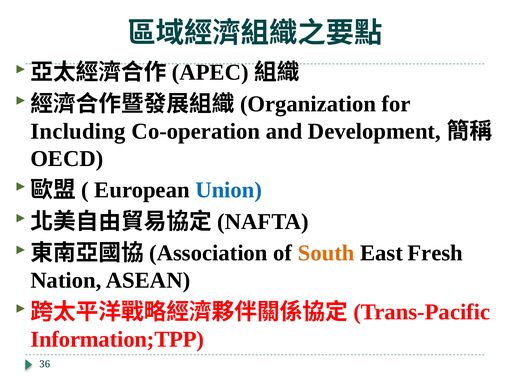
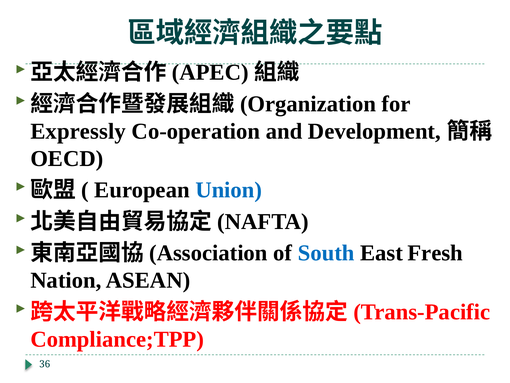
Including: Including -> Expressly (78, 131)
South colour: orange -> blue (326, 253)
Information;TPP: Information;TPP -> Compliance;TPP (117, 339)
